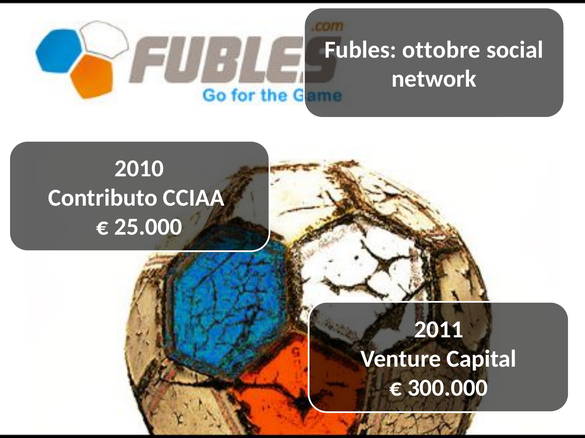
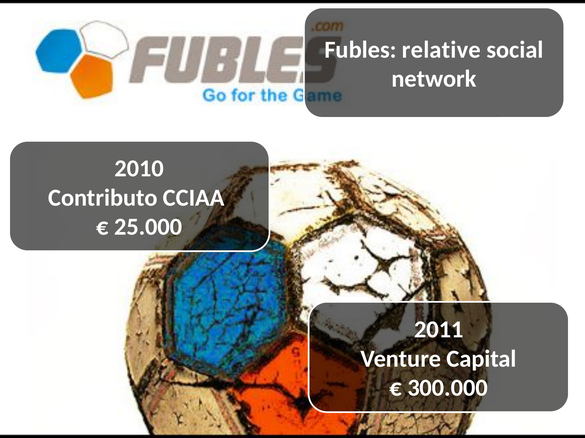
ottobre: ottobre -> relative (441, 50)
